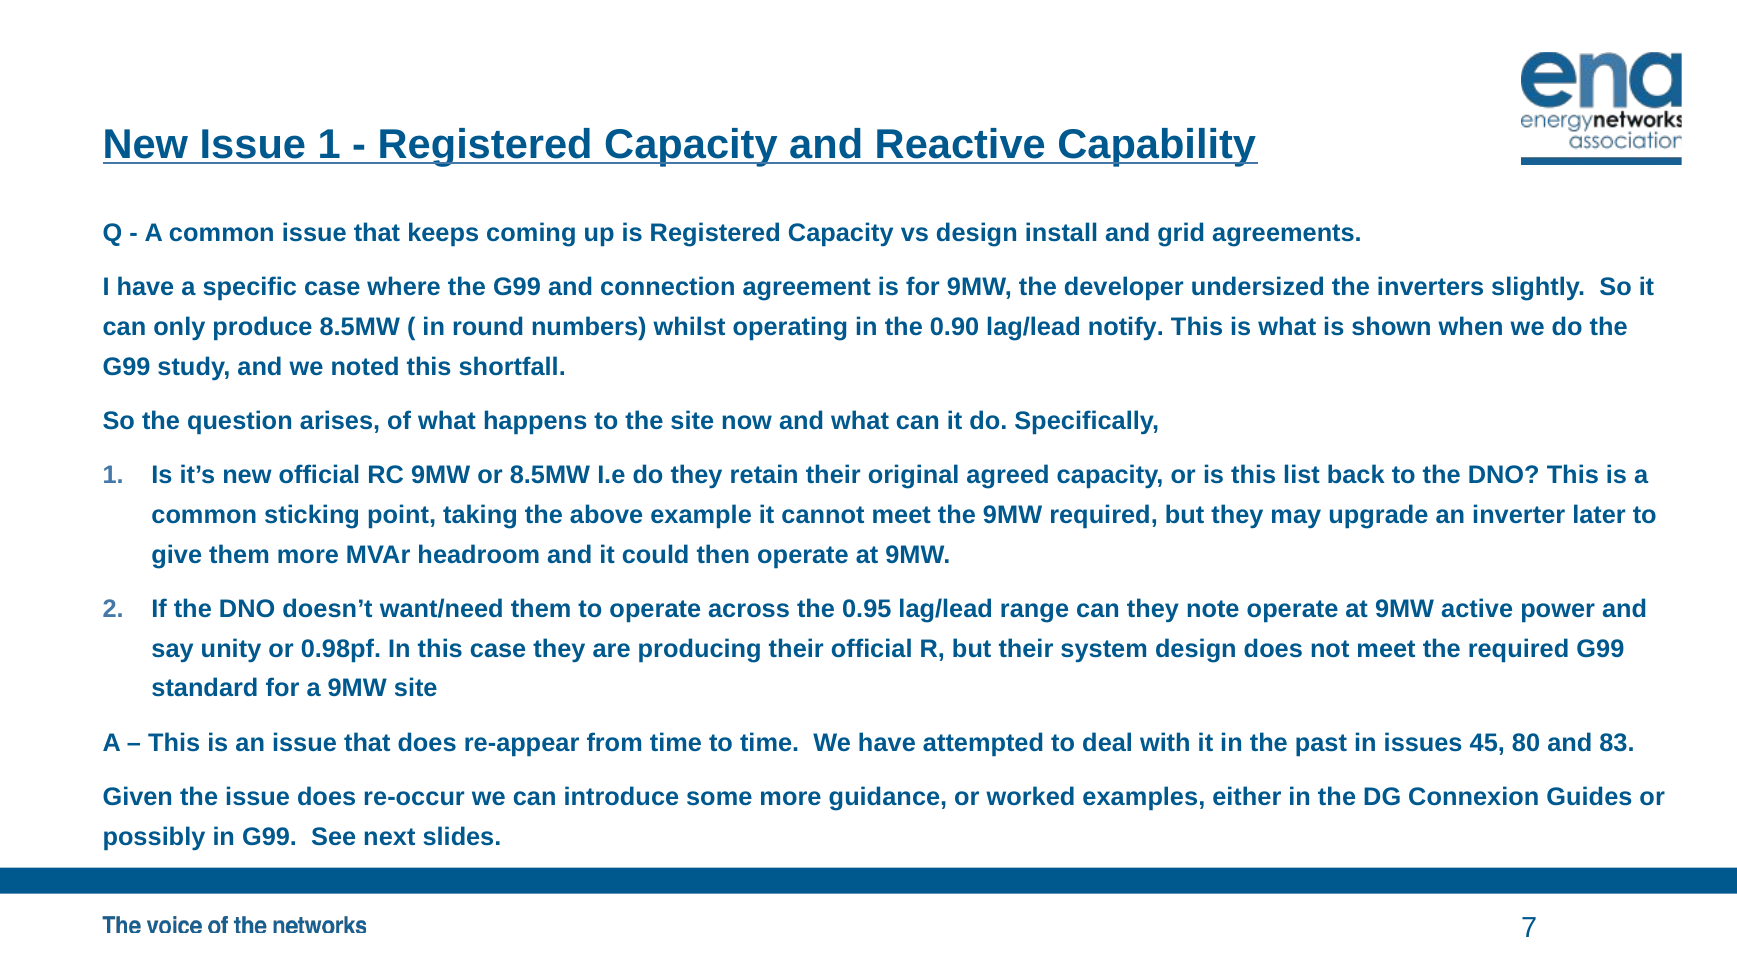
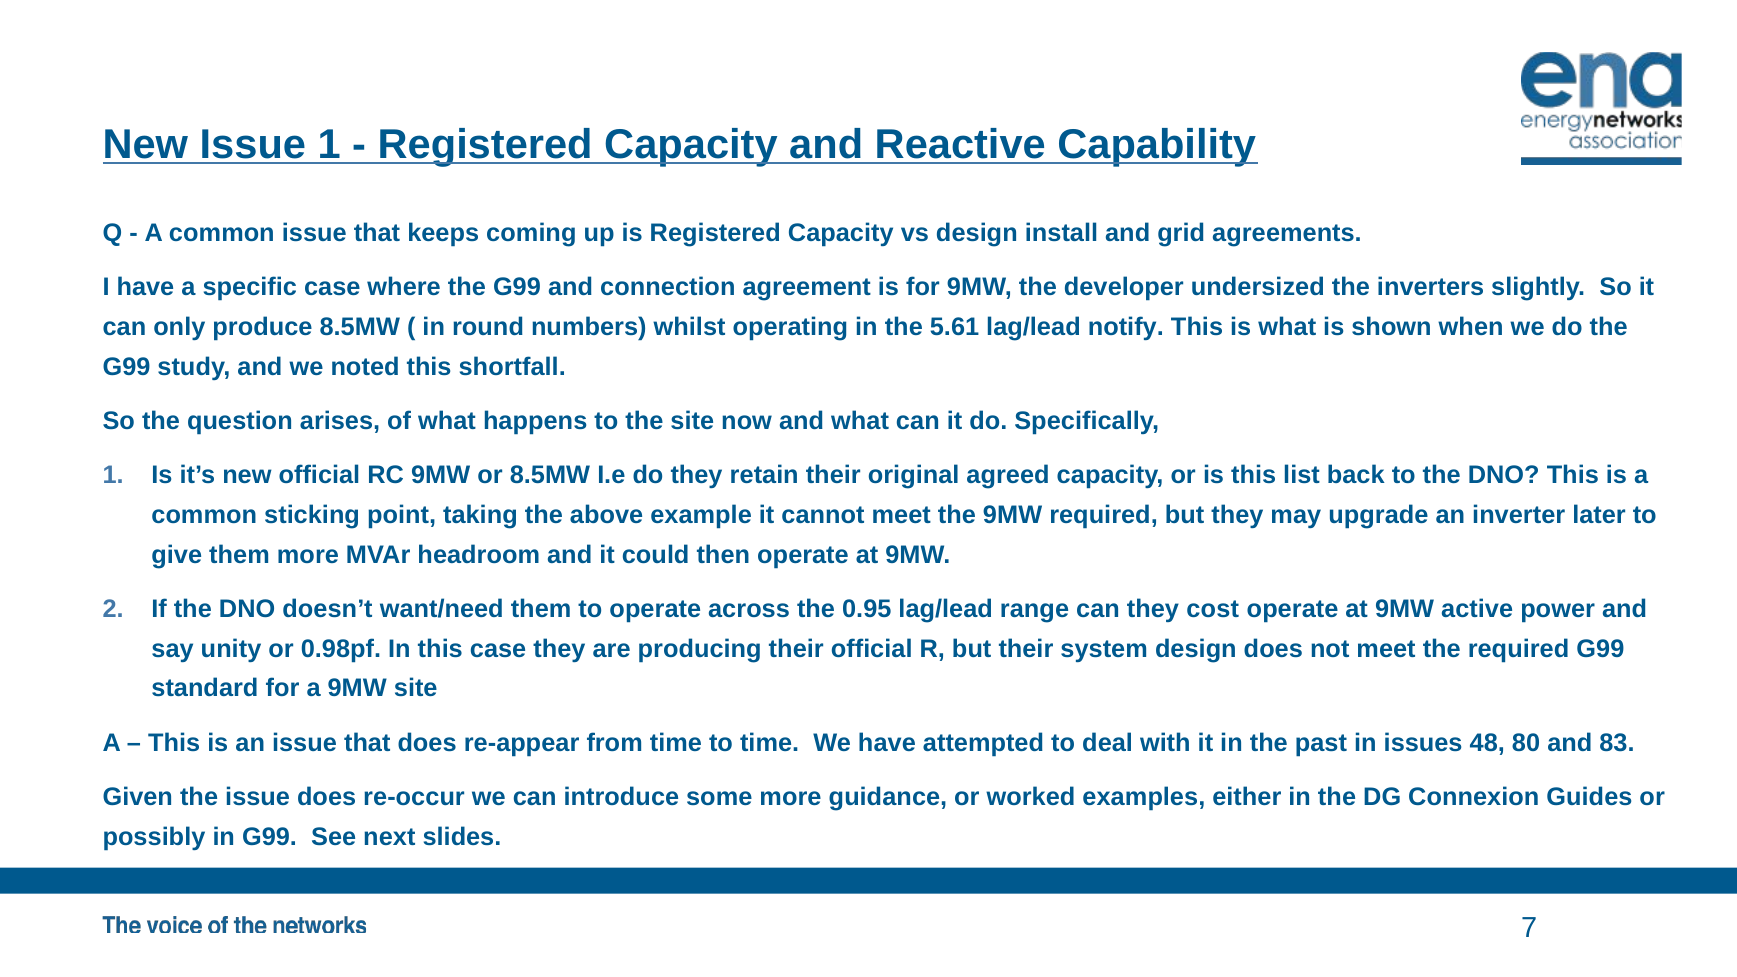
0.90: 0.90 -> 5.61 (955, 327)
note: note -> cost (1213, 609)
45: 45 -> 48 (1487, 743)
